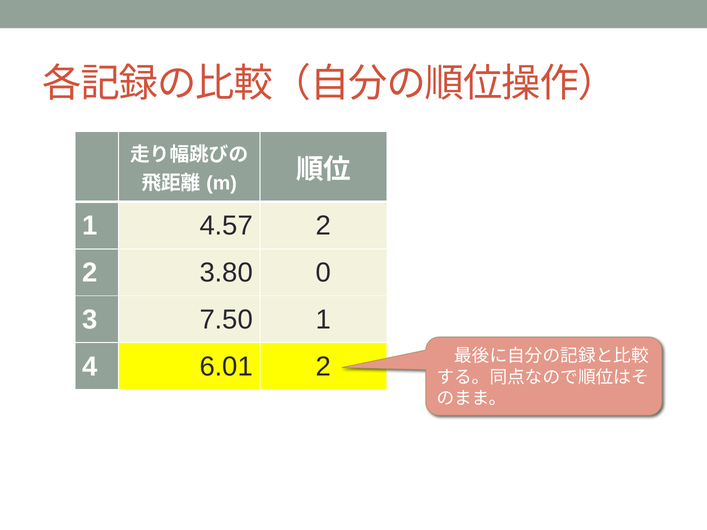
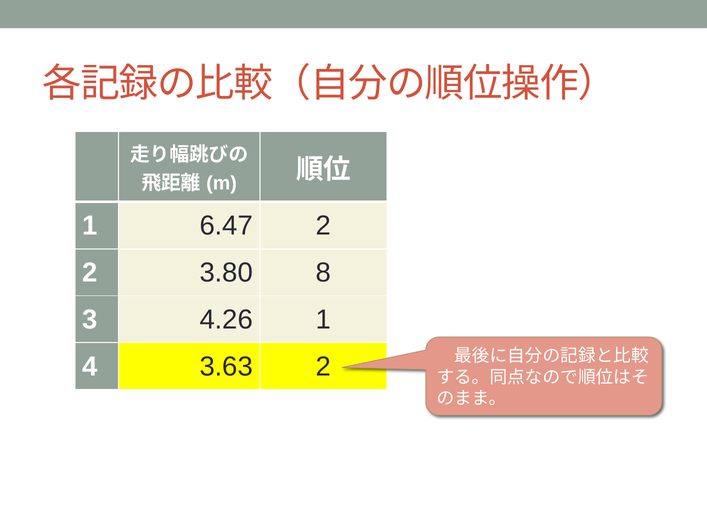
4.57: 4.57 -> 6.47 (226, 226)
0: 0 -> 8 (324, 273)
7.50: 7.50 -> 4.26 (226, 320)
6.01: 6.01 -> 3.63 (226, 367)
